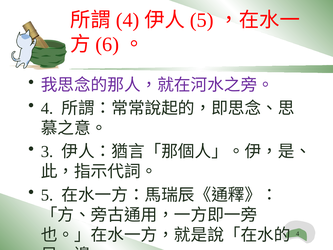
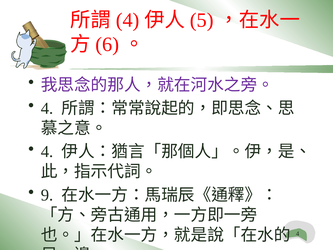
3: 3 -> 4 (47, 152)
5: 5 -> 9 (47, 195)
